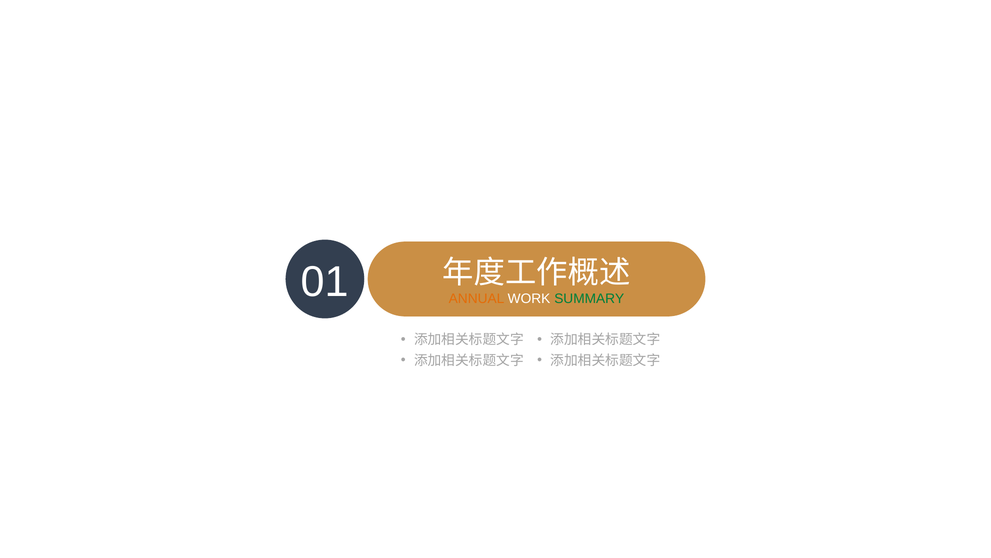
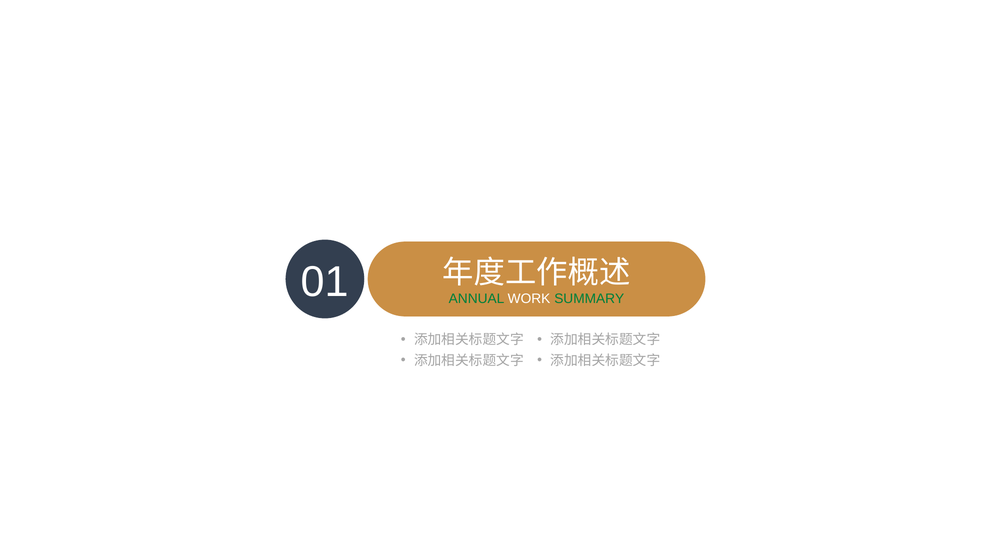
ANNUAL colour: orange -> green (477, 298)
